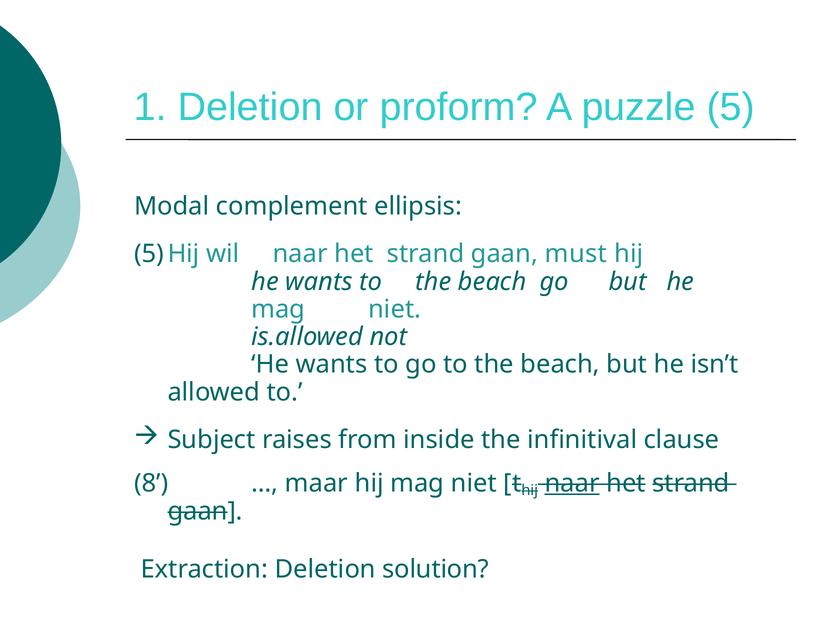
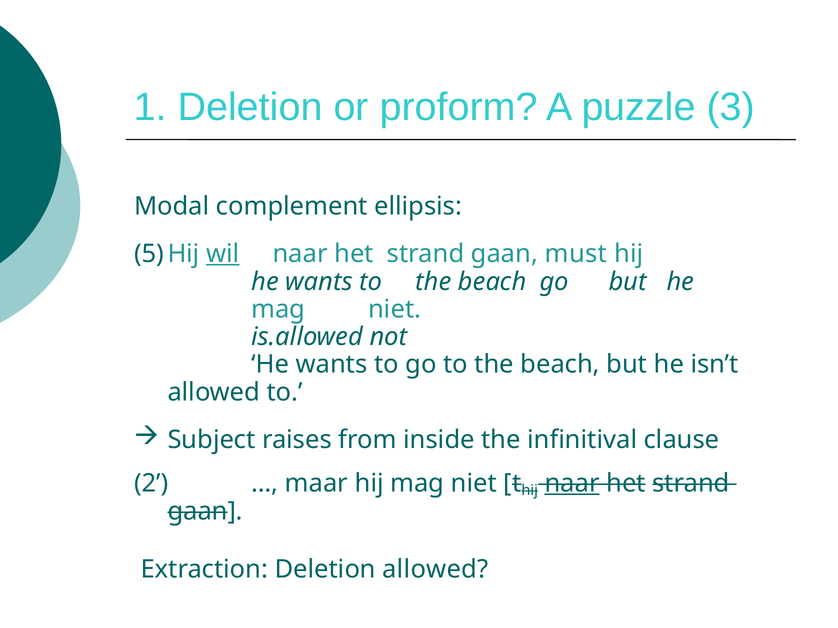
5: 5 -> 3 (731, 107)
wil underline: none -> present (223, 254)
8: 8 -> 2 (151, 484)
Deletion solution: solution -> allowed (435, 570)
